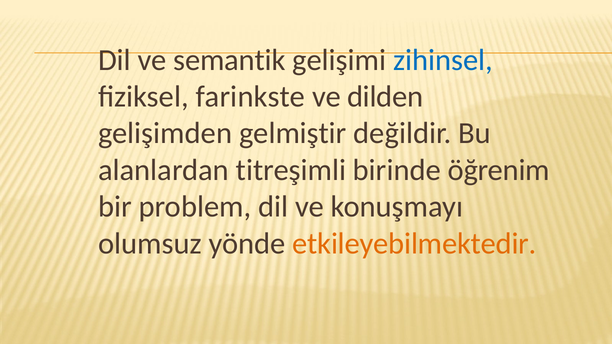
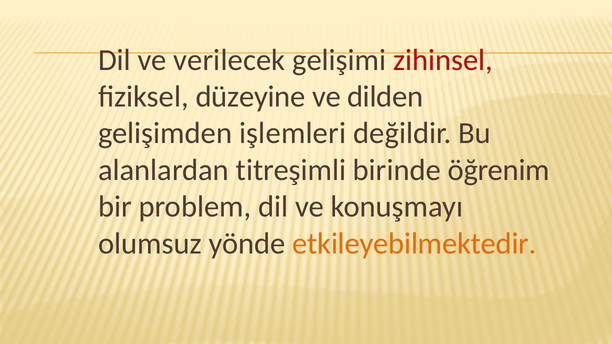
semantik: semantik -> verilecek (229, 60)
zihinsel colour: blue -> red (443, 60)
farinkste: farinkste -> düzeyine (251, 97)
gelmiştir: gelmiştir -> işlemleri (293, 133)
